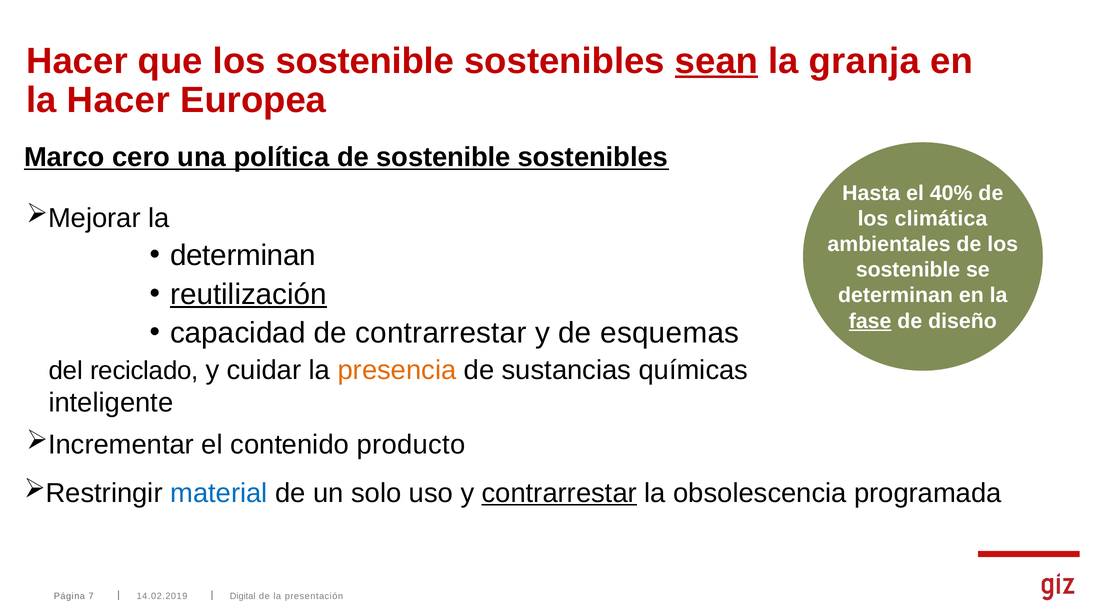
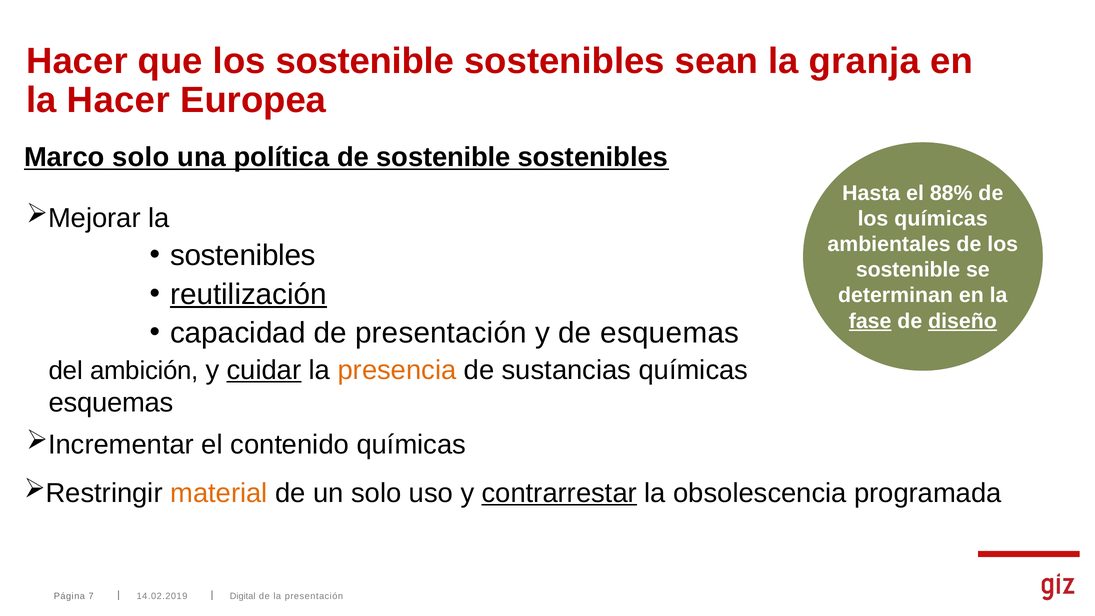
sean underline: present -> none (717, 61)
Marco cero: cero -> solo (141, 157)
40%: 40% -> 88% (951, 193)
los climática: climática -> químicas (941, 219)
determinan: determinan -> sostenibles (243, 256)
diseño underline: none -> present (962, 321)
de contrarrestar: contrarrestar -> presentación (441, 333)
reciclado: reciclado -> ambición (144, 371)
cuidar underline: none -> present (264, 370)
inteligente: inteligente -> esquemas (111, 403)
contenido producto: producto -> químicas (411, 445)
material colour: blue -> orange (219, 493)
